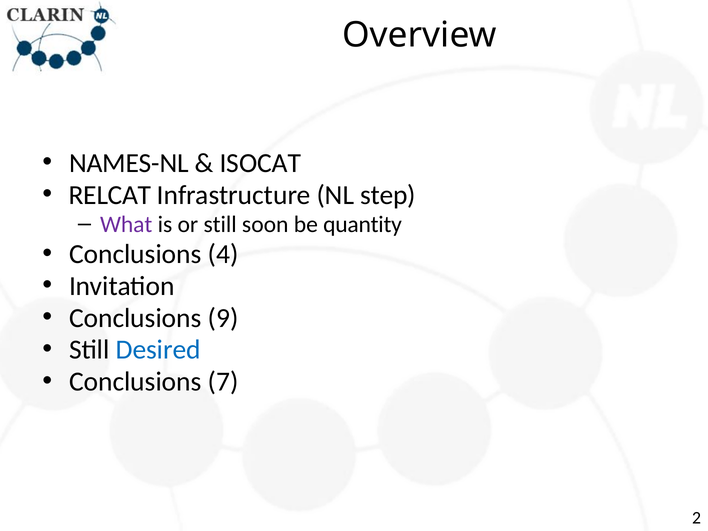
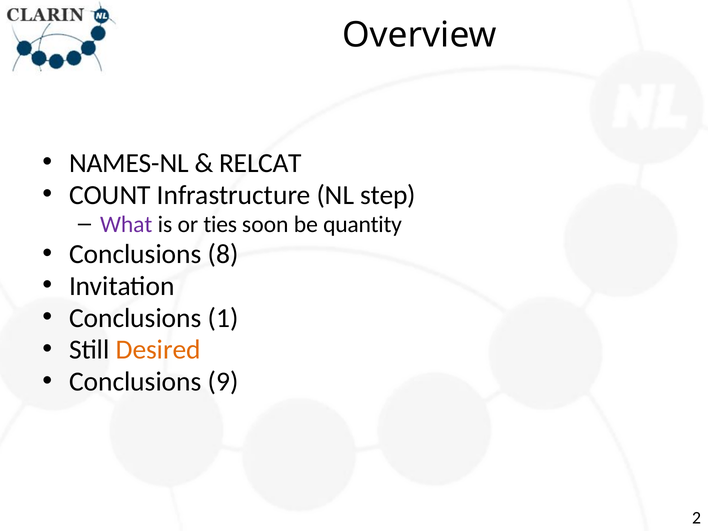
ISOCAT: ISOCAT -> RELCAT (261, 163)
RELCAT: RELCAT -> COUNT (110, 195)
or still: still -> ties (220, 224)
4: 4 -> 8 (223, 254)
9: 9 -> 1 (223, 318)
Desired colour: blue -> orange (158, 350)
7: 7 -> 9 (223, 382)
